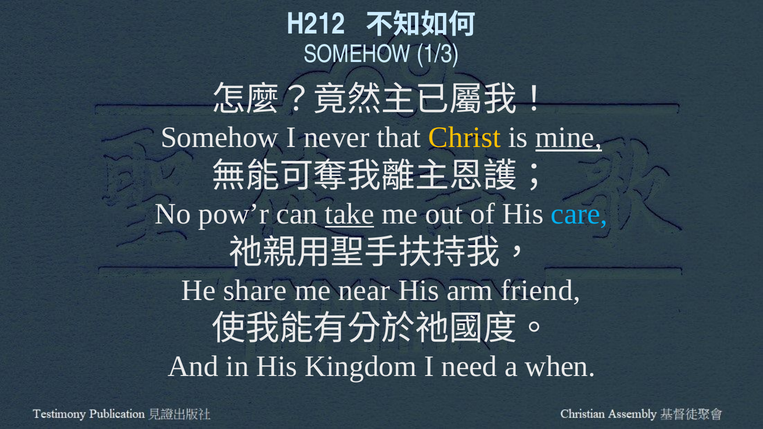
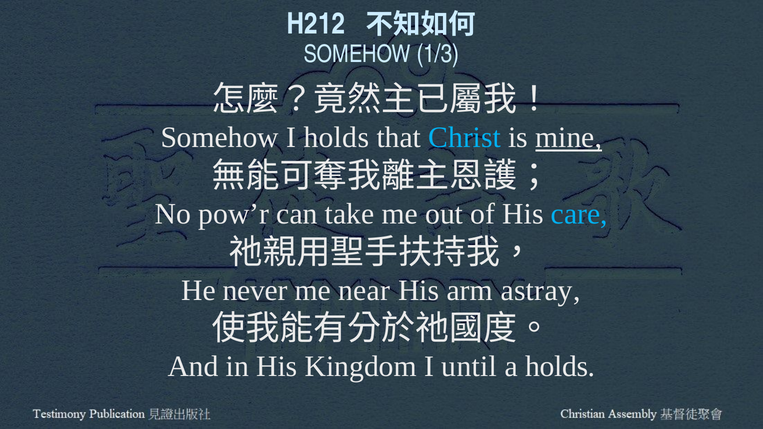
I never: never -> holds (336, 138)
Christ colour: yellow -> light blue (465, 138)
take underline: present -> none (350, 214)
share: share -> never (255, 290)
friend: friend -> astray (541, 290)
need: need -> until (469, 367)
a when: when -> holds (560, 367)
